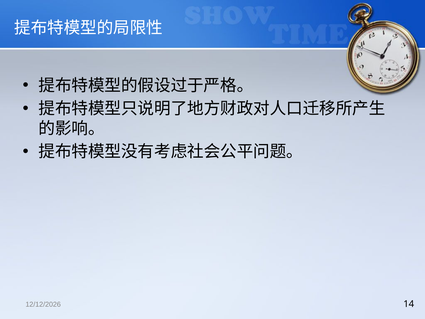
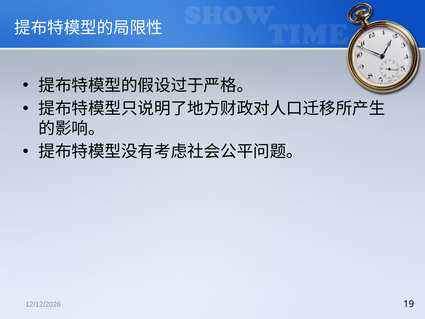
14: 14 -> 19 (409, 304)
